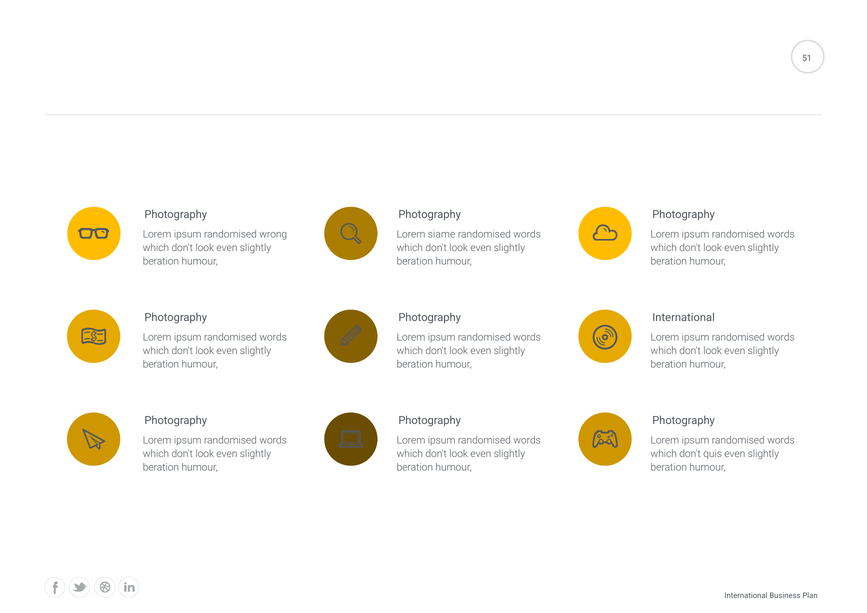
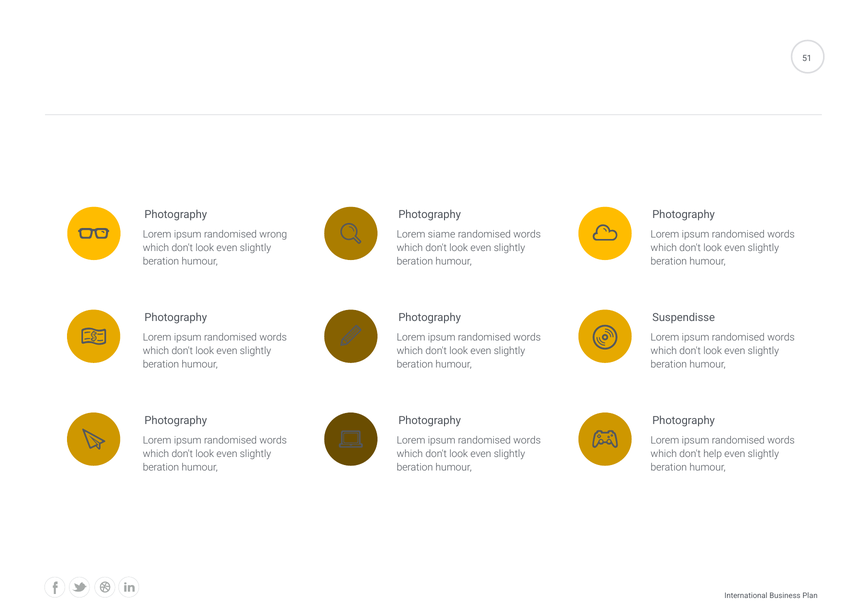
International: International -> Suspendisse (684, 317)
quis: quis -> help (713, 454)
